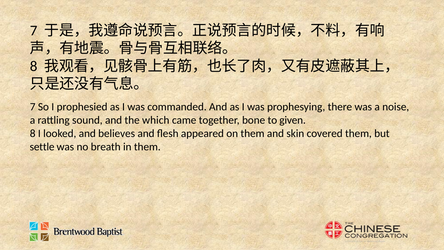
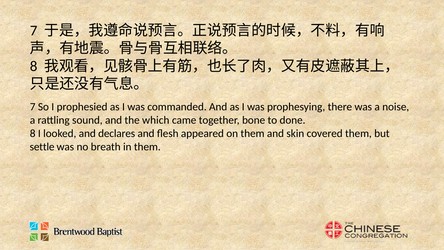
given: given -> done (293, 120)
believes: believes -> declares (117, 133)
